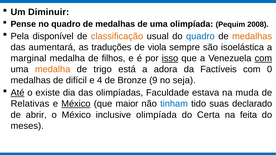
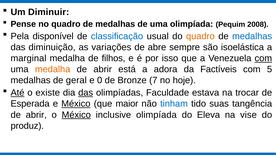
classificação colour: orange -> blue (117, 36)
quadro colour: blue -> orange (200, 36)
medalhas colour: orange -> blue (252, 36)
aumentará: aumentará -> diminuição (52, 47)
traduções: traduções -> variações (111, 47)
viola: viola -> abre (157, 47)
isso underline: present -> none (170, 58)
trigo: trigo -> abrir (103, 69)
0: 0 -> 5 (270, 69)
difícil: difícil -> geral (76, 80)
4: 4 -> 0 (100, 80)
9: 9 -> 7 (153, 80)
seja: seja -> hoje (184, 80)
das underline: none -> present (86, 93)
muda: muda -> trocar (247, 93)
Relativas: Relativas -> Esperada (30, 104)
declarado: declarado -> tangência (252, 104)
México underline: none -> present (76, 115)
Certa: Certa -> Eleva (209, 115)
feita: feita -> vise (248, 115)
meses: meses -> produz (27, 126)
